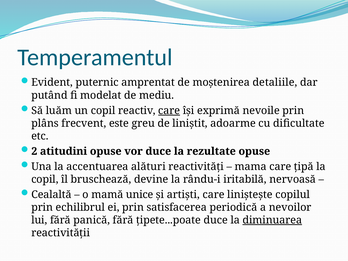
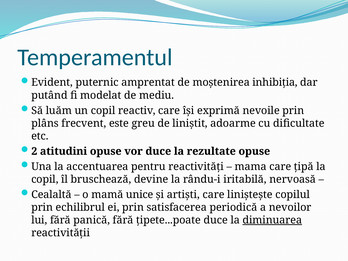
detaliile: detaliile -> inhibiția (275, 82)
care underline: present -> none (169, 111)
alături: alături -> pentru (148, 167)
